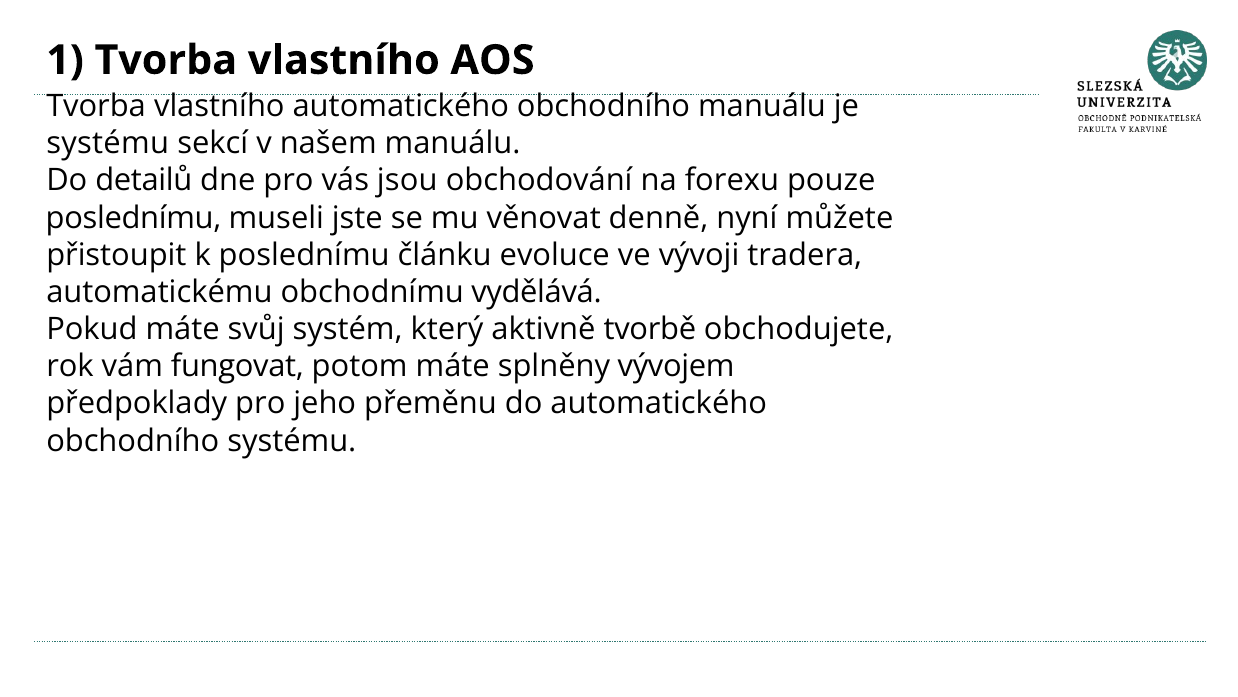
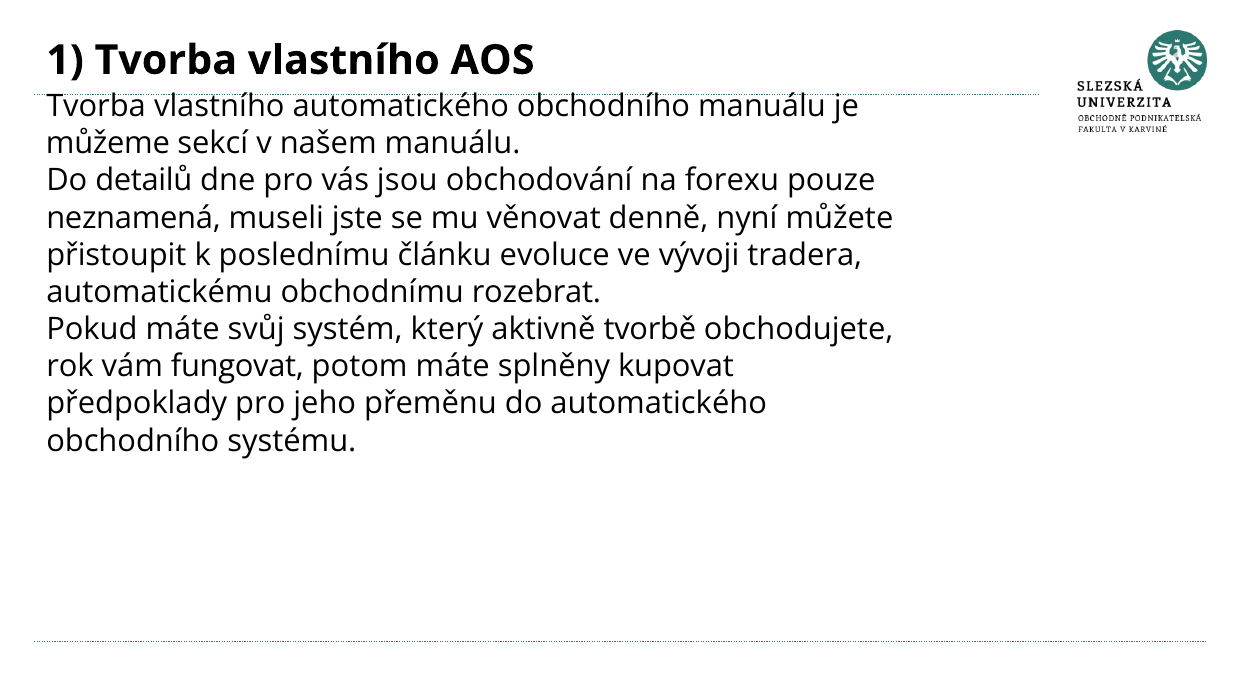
systému: systému -> můžeme (108, 143)
poslednímu: poslednímu -> neznamená (134, 218)
vydělává: vydělává -> rozebrat (536, 292)
vývojem: vývojem -> kupovat (676, 366)
